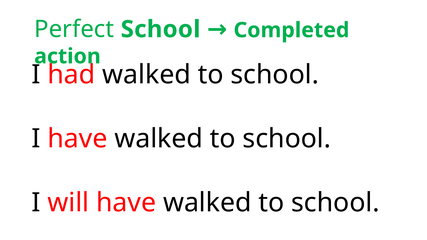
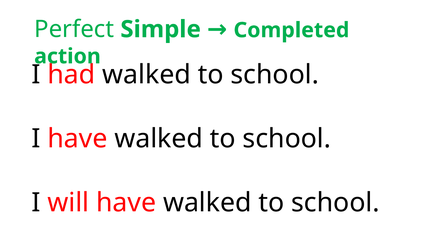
Perfect School: School -> Simple (161, 29)
